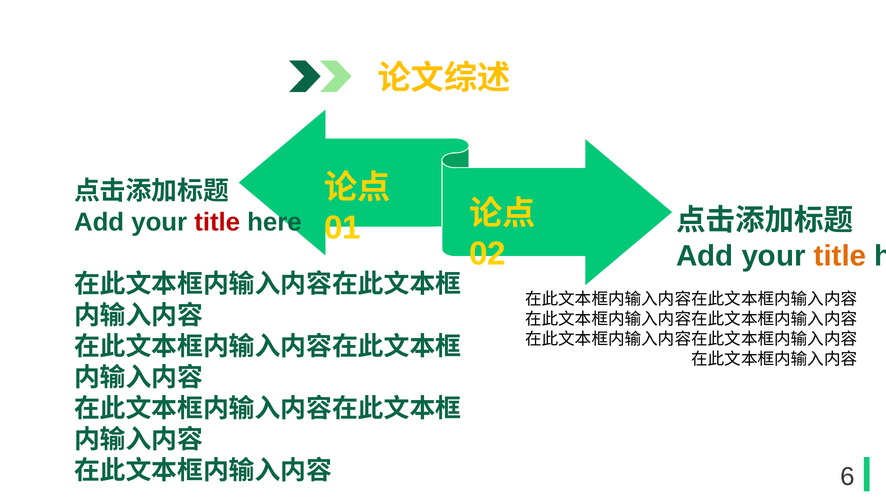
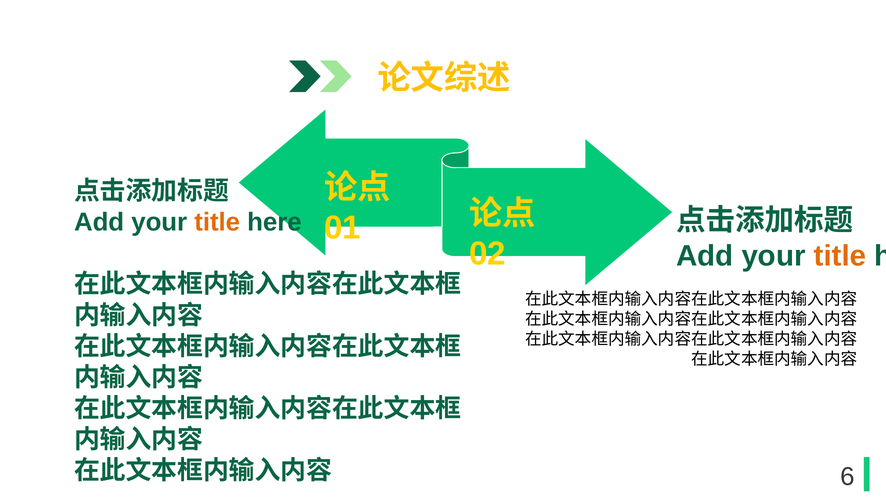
title colour: red -> orange (217, 223)
